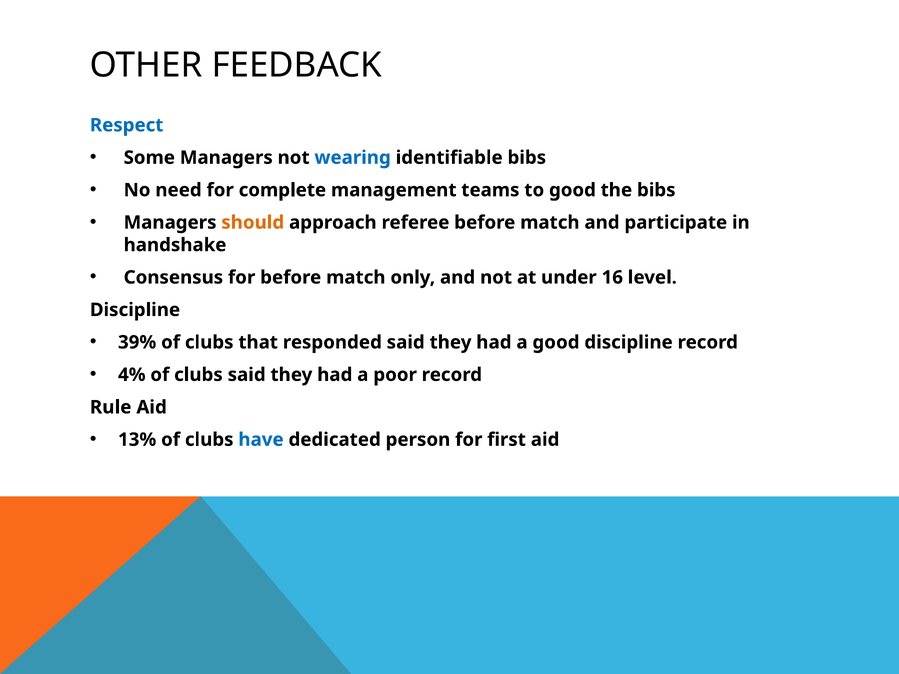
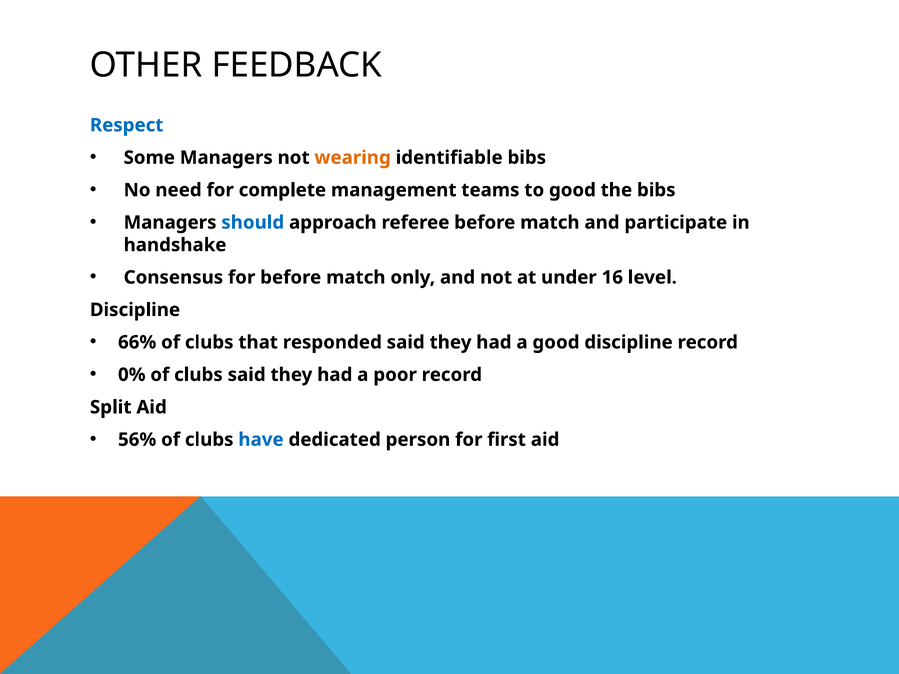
wearing colour: blue -> orange (353, 158)
should colour: orange -> blue (253, 223)
39%: 39% -> 66% (137, 342)
4%: 4% -> 0% (132, 375)
Rule: Rule -> Split (111, 407)
13%: 13% -> 56% (137, 440)
